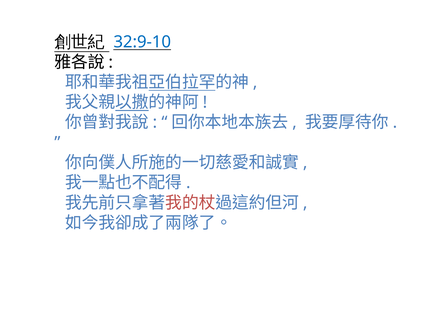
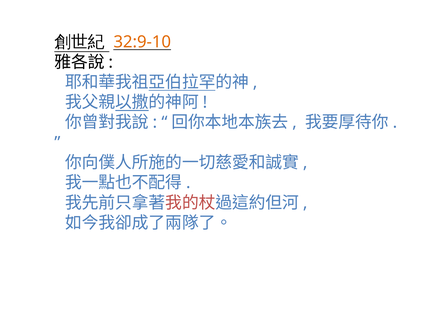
32:9-10 colour: blue -> orange (142, 42)
